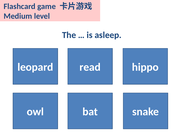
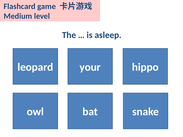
read: read -> your (90, 67)
